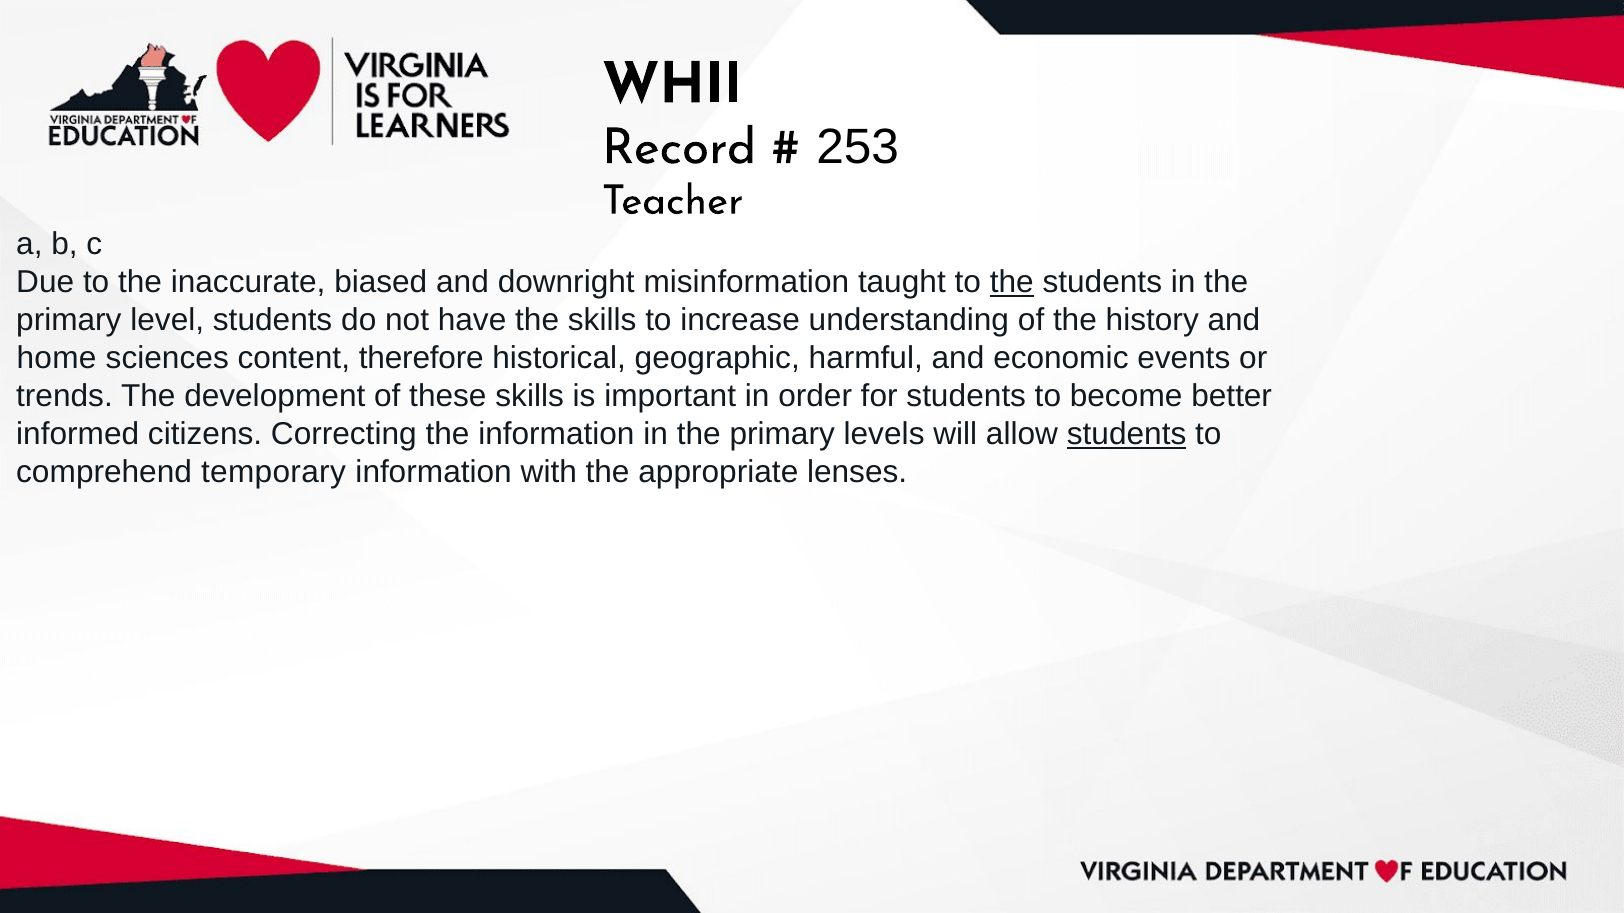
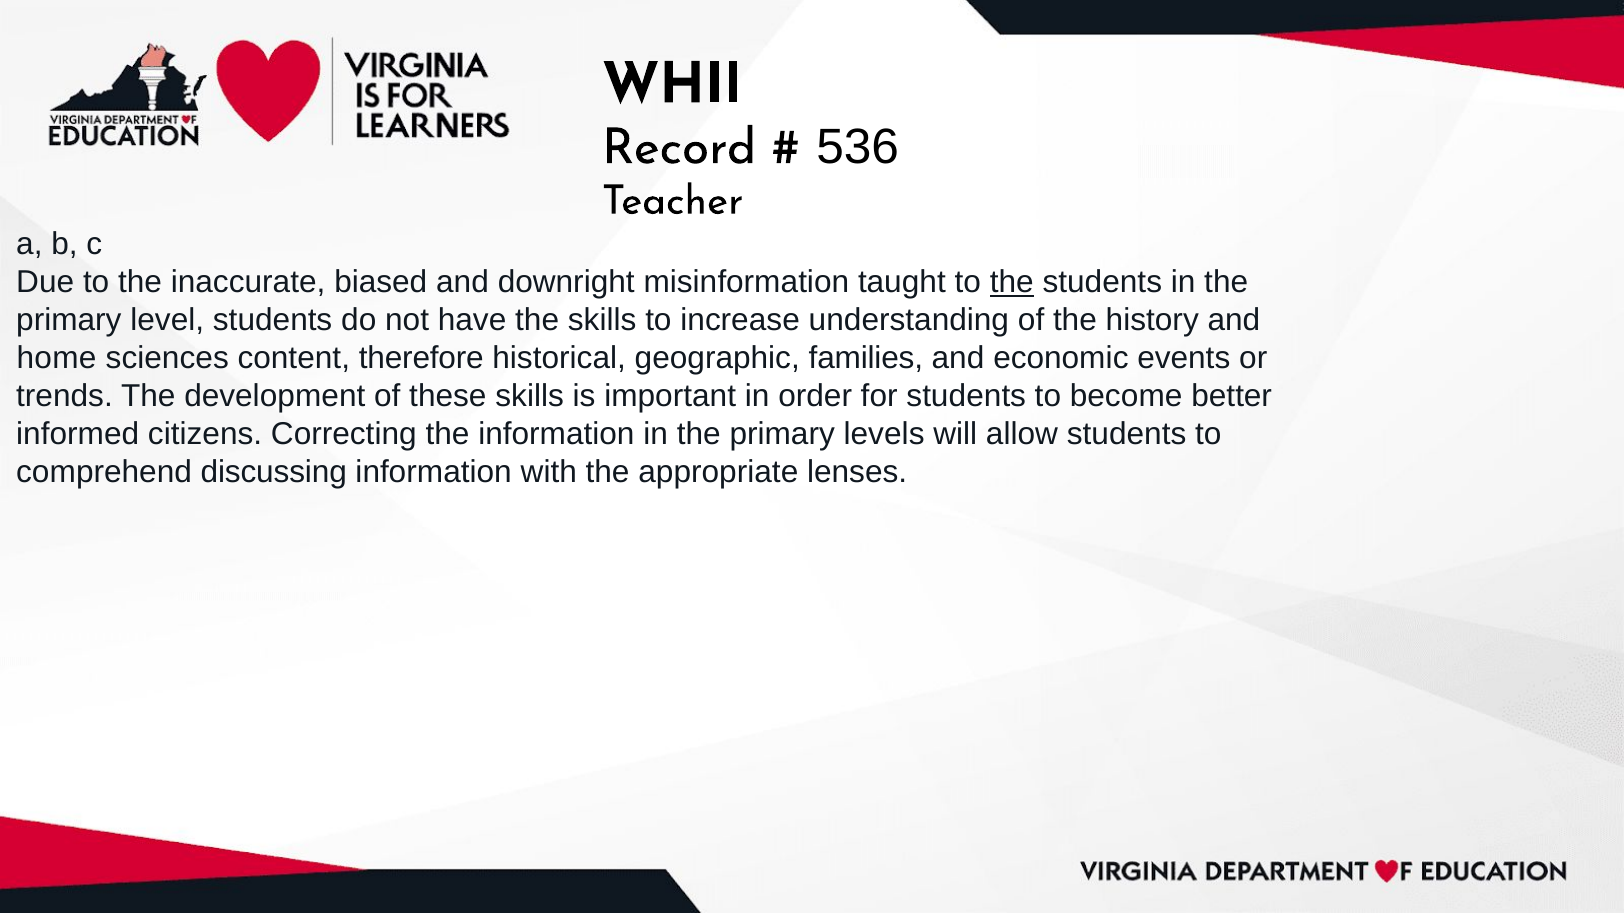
253: 253 -> 536 (858, 147)
harmful: harmful -> families (866, 358)
students underline: present -> none (1127, 434)
temporary: temporary -> discussing (274, 472)
